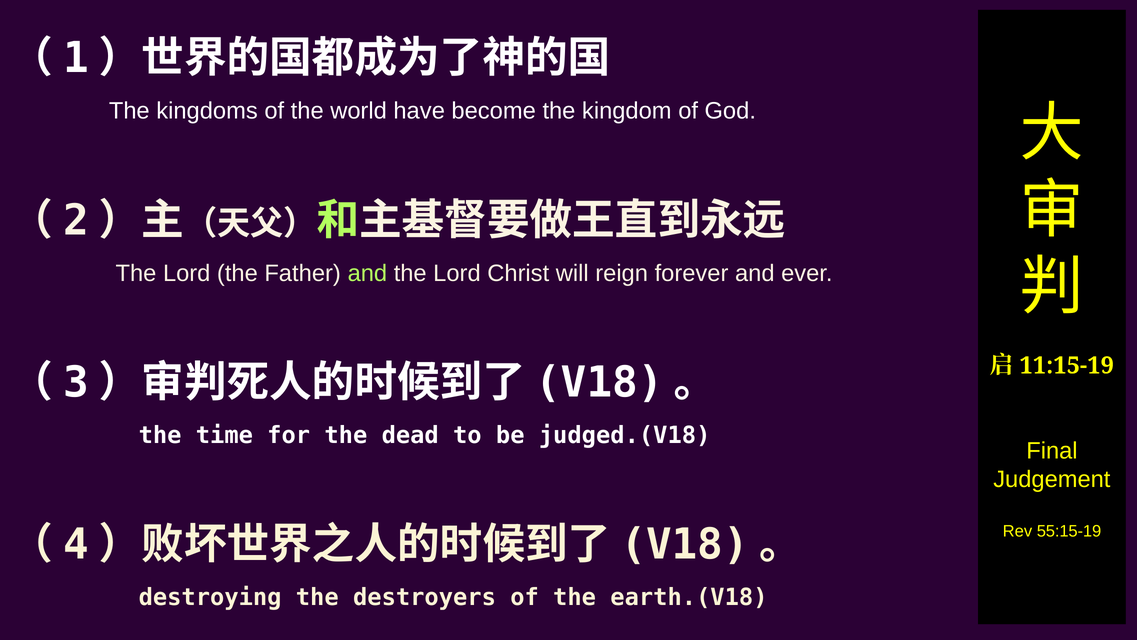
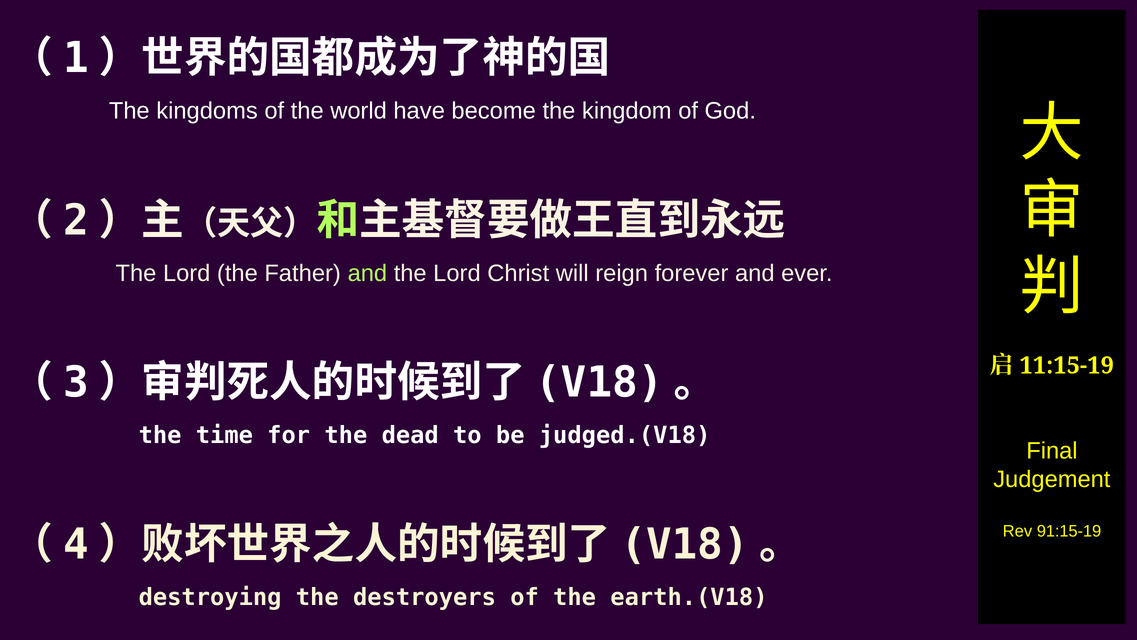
55:15-19: 55:15-19 -> 91:15-19 (1069, 531)
